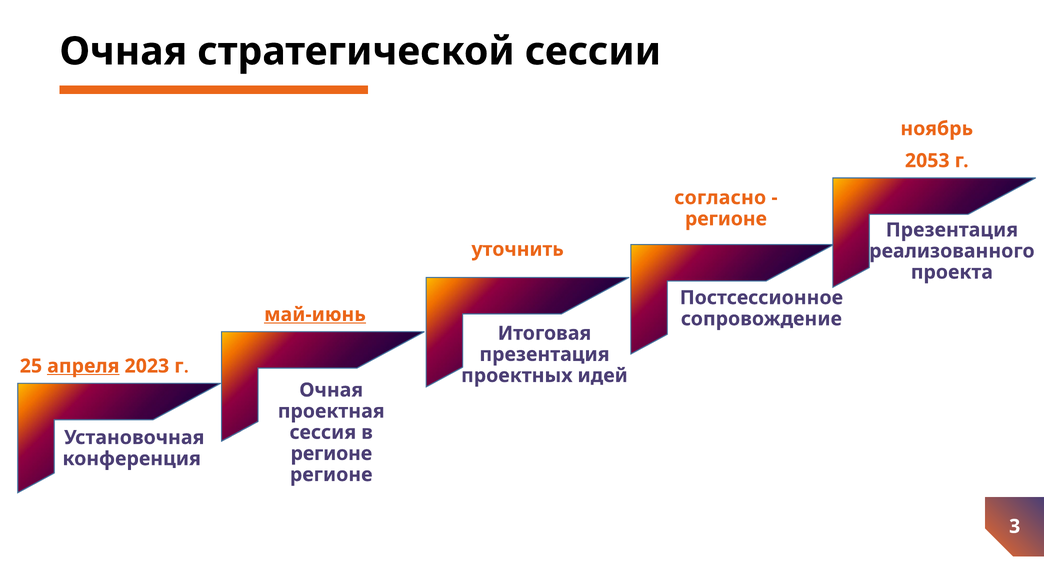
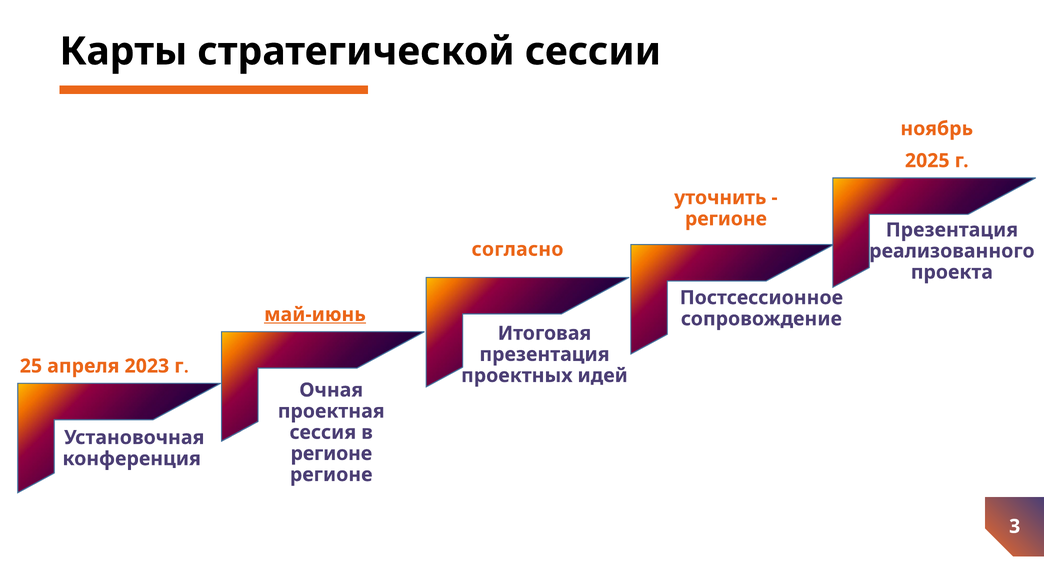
Очная: Очная -> Карты (123, 52)
2053: 2053 -> 2025 (927, 161)
согласно: согласно -> уточнить (720, 198)
уточнить: уточнить -> согласно (517, 249)
апреля underline: present -> none (83, 366)
